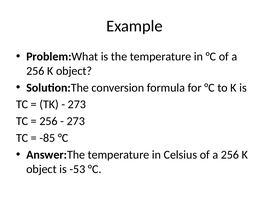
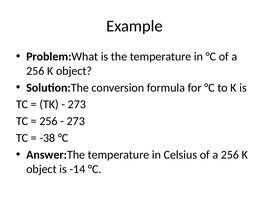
-85: -85 -> -38 (47, 138)
-53: -53 -> -14 (77, 169)
